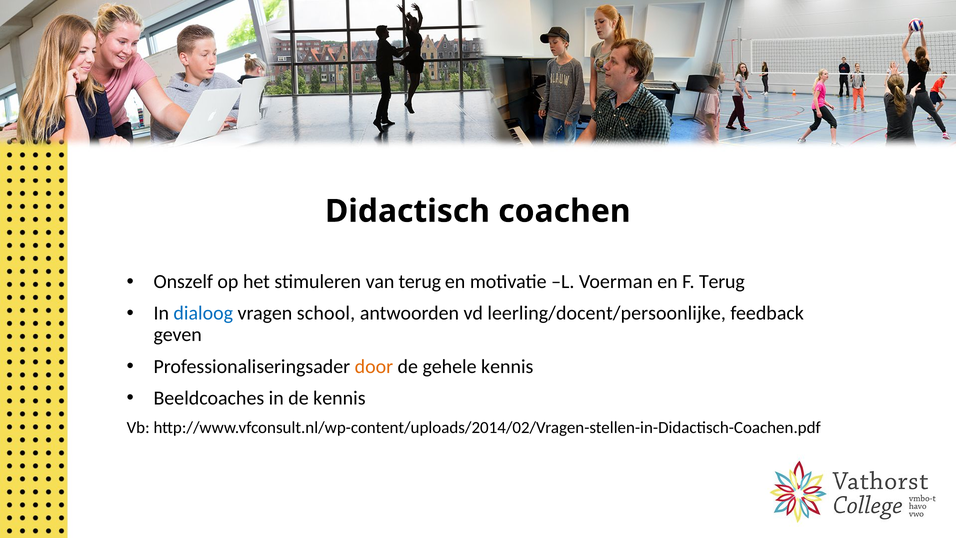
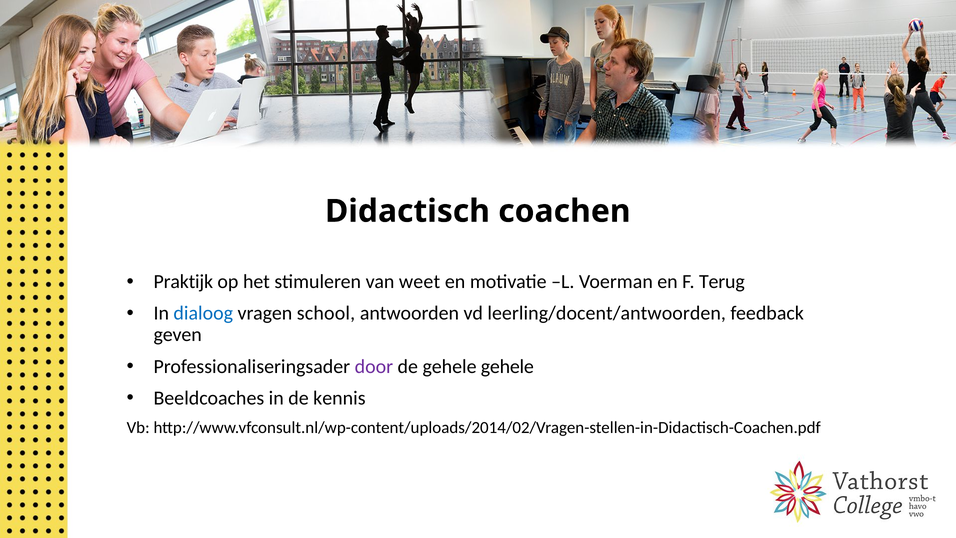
Onszelf: Onszelf -> Praktijk (183, 282)
van terug: terug -> weet (420, 282)
leerling/docent/persoonlijke: leerling/docent/persoonlijke -> leerling/docent/antwoorden (607, 313)
door colour: orange -> purple (374, 366)
gehele kennis: kennis -> gehele (507, 366)
